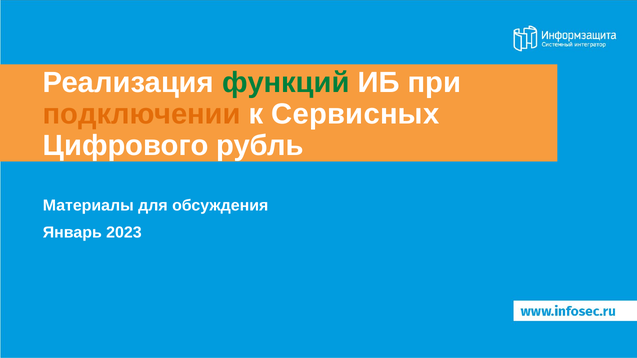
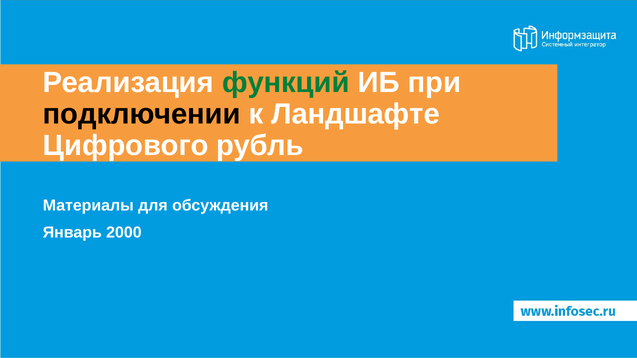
подключении colour: orange -> black (142, 114)
Сервисных: Сервисных -> Ландшафте (356, 114)
2023: 2023 -> 2000 (124, 233)
